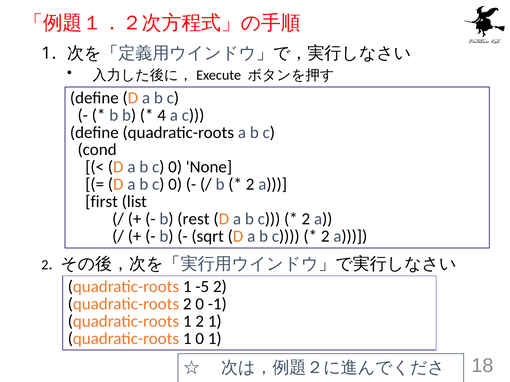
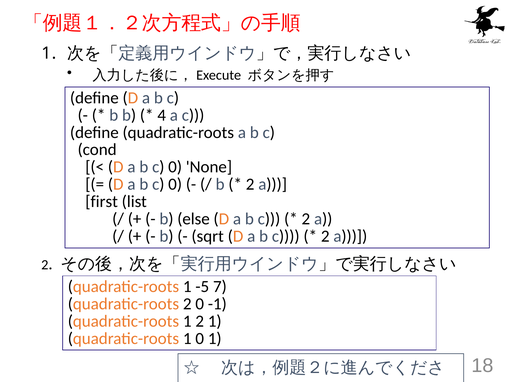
rest: rest -> else (194, 219)
-5 2: 2 -> 7 (220, 287)
